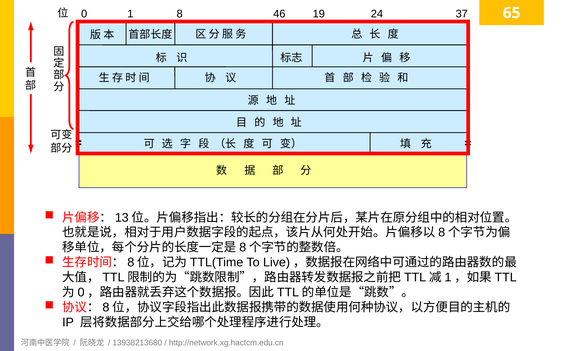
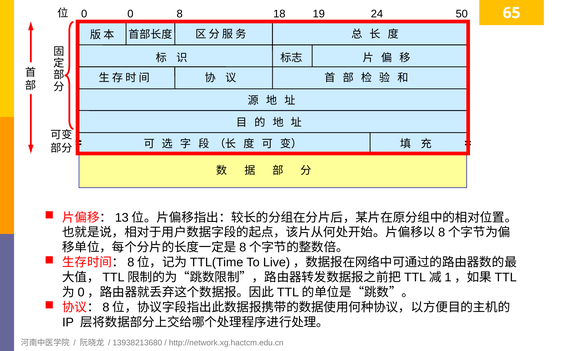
0 1: 1 -> 0 (130, 14)
46: 46 -> 18 (279, 14)
37: 37 -> 50 (462, 14)
